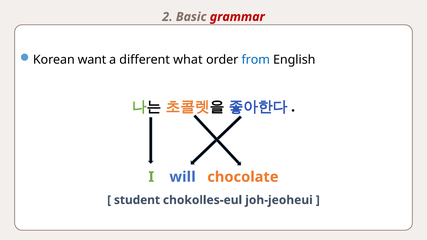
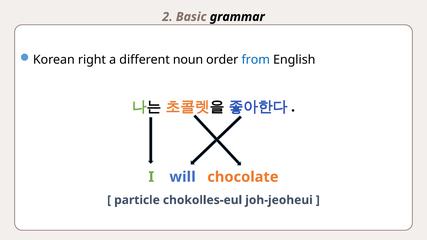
grammar colour: red -> black (237, 17)
want: want -> right (92, 60)
what: what -> noun (188, 60)
student: student -> particle (137, 200)
